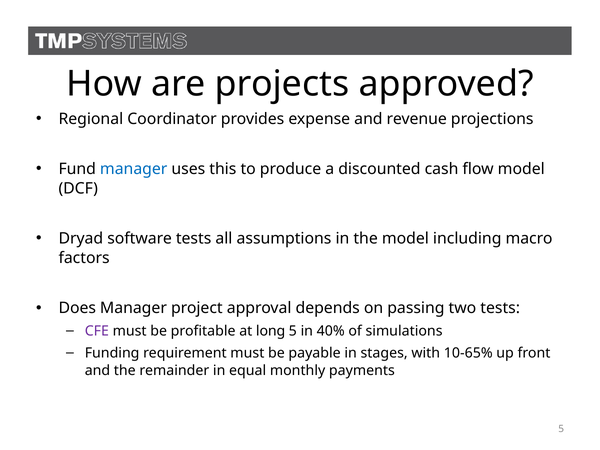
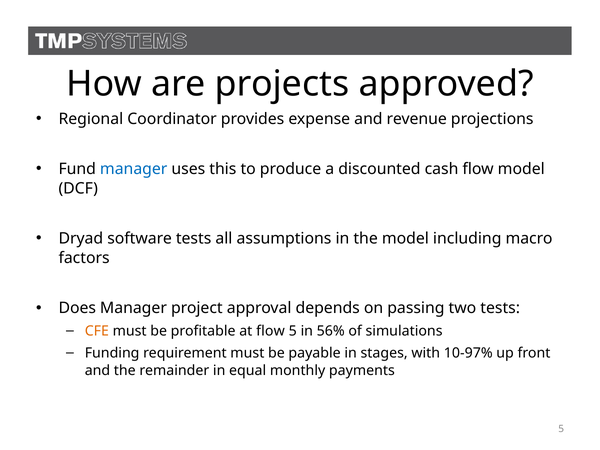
CFE colour: purple -> orange (97, 331)
at long: long -> flow (270, 331)
40%: 40% -> 56% (331, 331)
10-65%: 10-65% -> 10-97% (468, 353)
